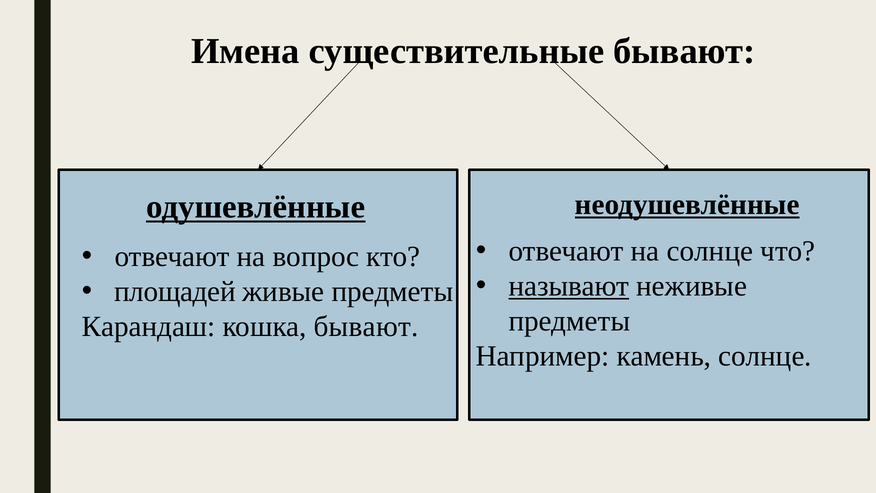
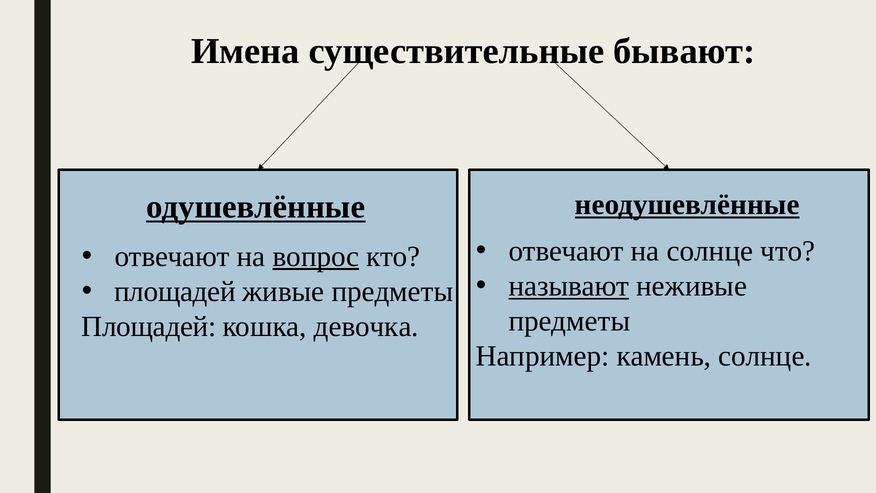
вопрос underline: none -> present (316, 256)
Карандаш: Карандаш -> Площадей (149, 326)
кошка бывают: бывают -> девочка (366, 326)
